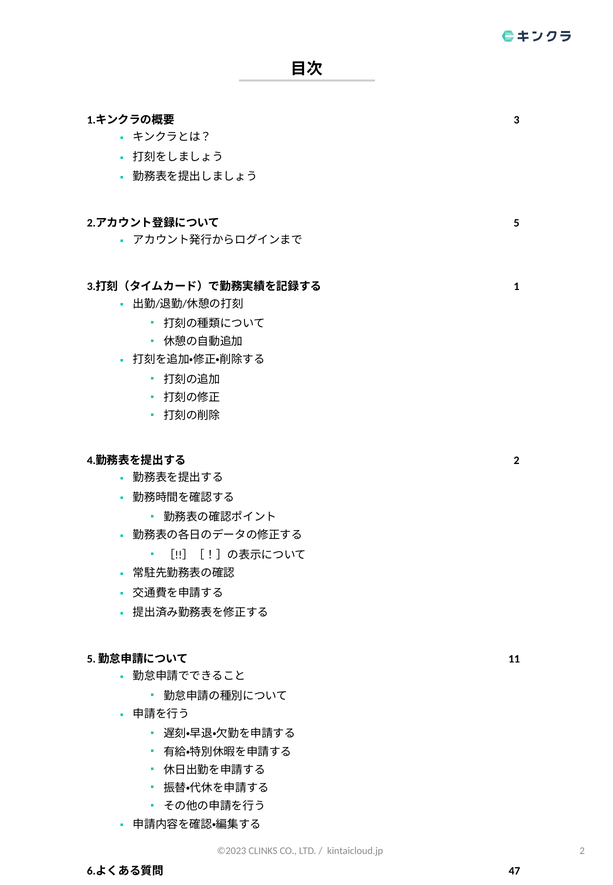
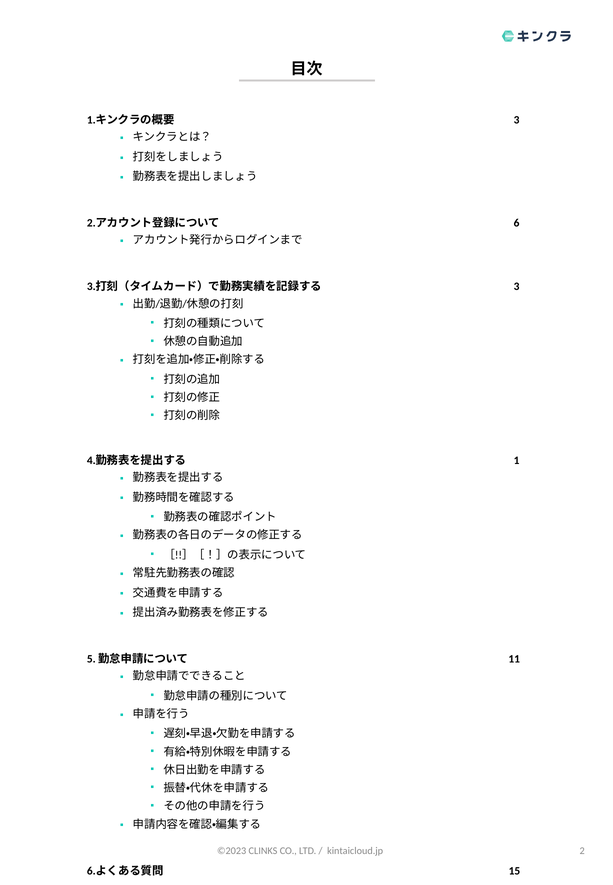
5: 5 -> 6 (517, 223)
1: 1 -> 3 (517, 287)
2: 2 -> 1 (517, 461)
47: 47 -> 15 (514, 871)
